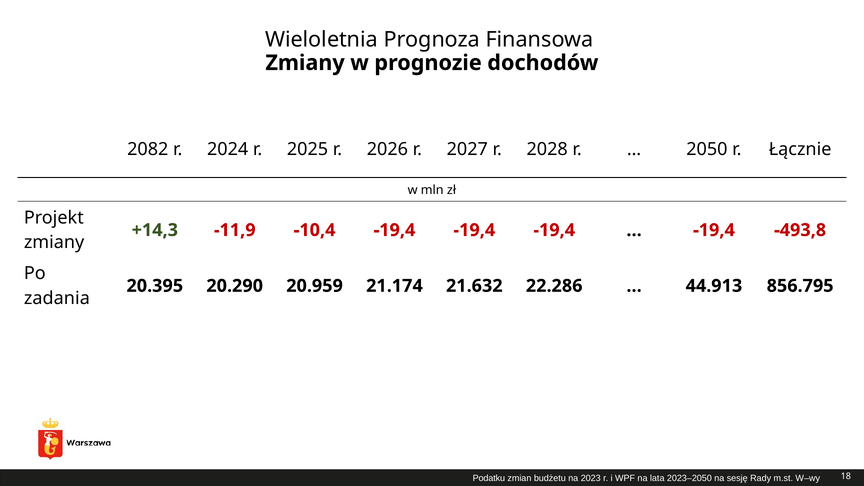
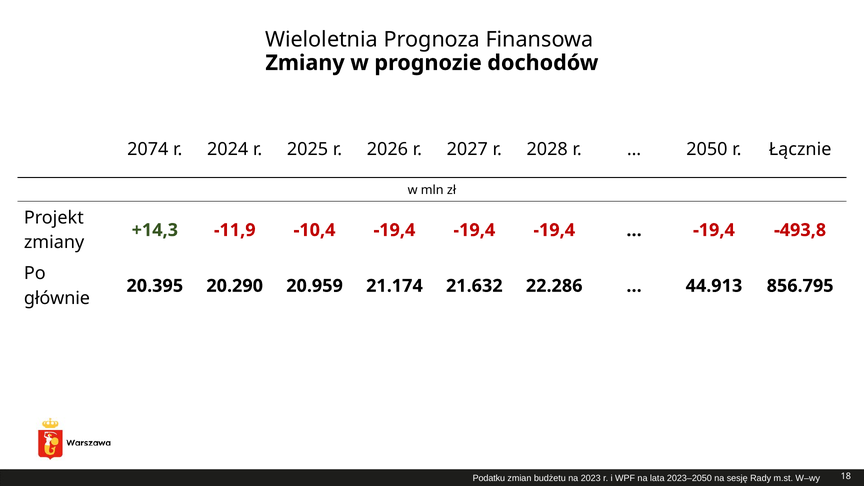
2082: 2082 -> 2074 (148, 149)
zadania: zadania -> głównie (57, 298)
